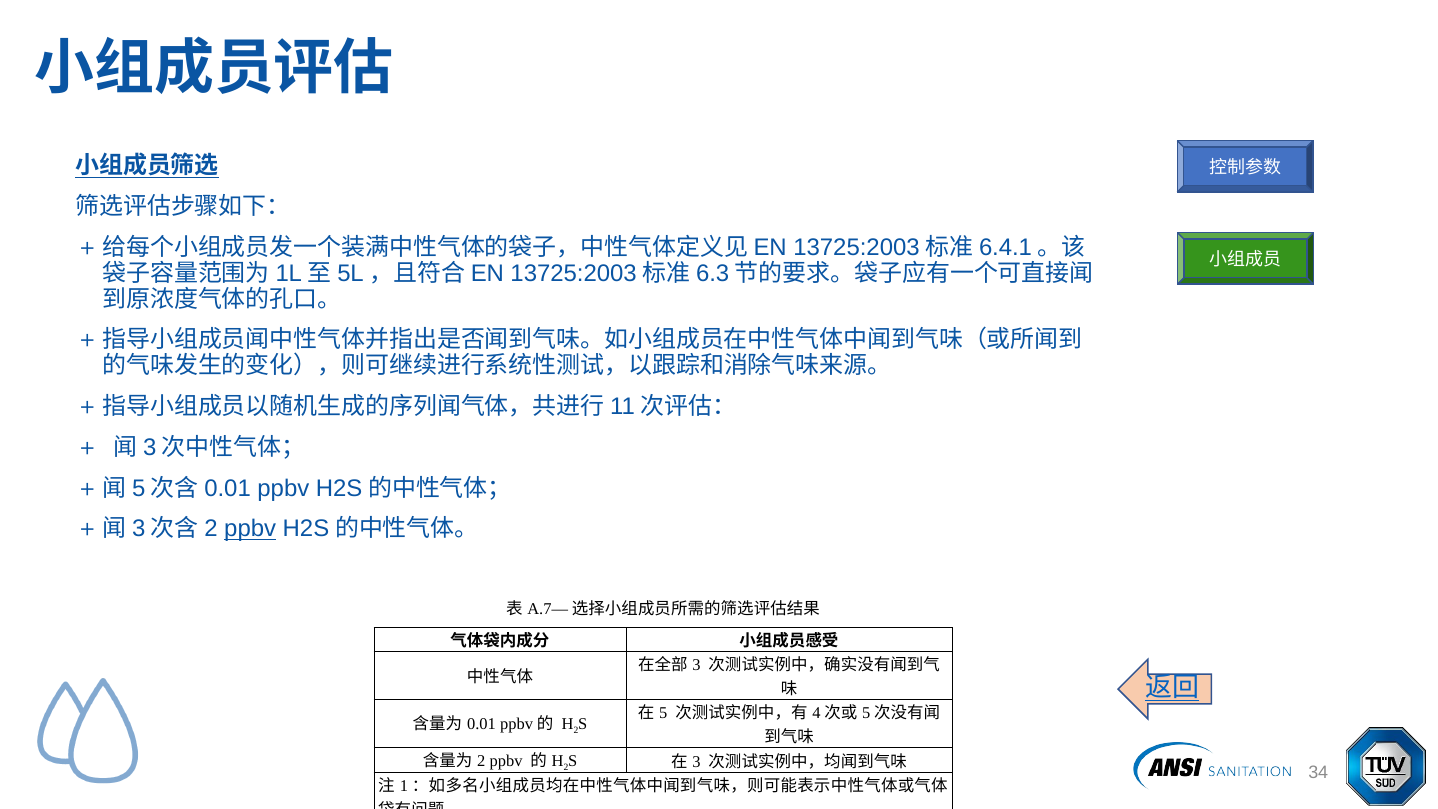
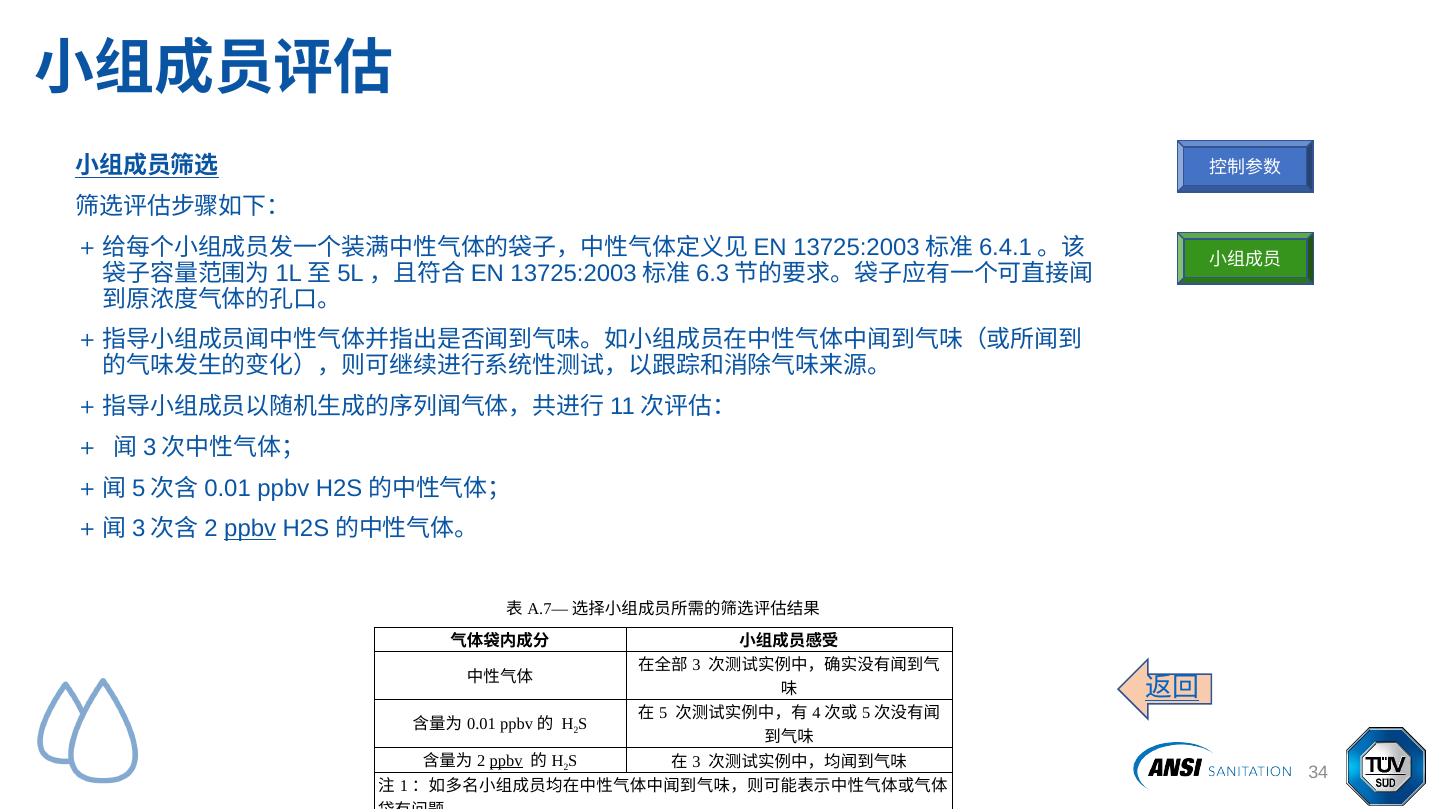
ppbv underline: none -> present (506, 761)
